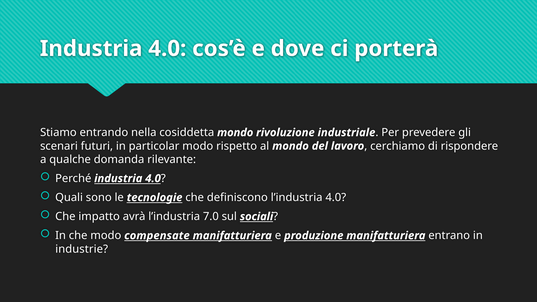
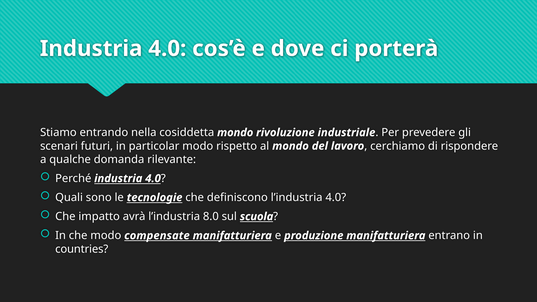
7.0: 7.0 -> 8.0 (211, 217)
sociali: sociali -> scuola (257, 217)
industrie: industrie -> countries (82, 249)
